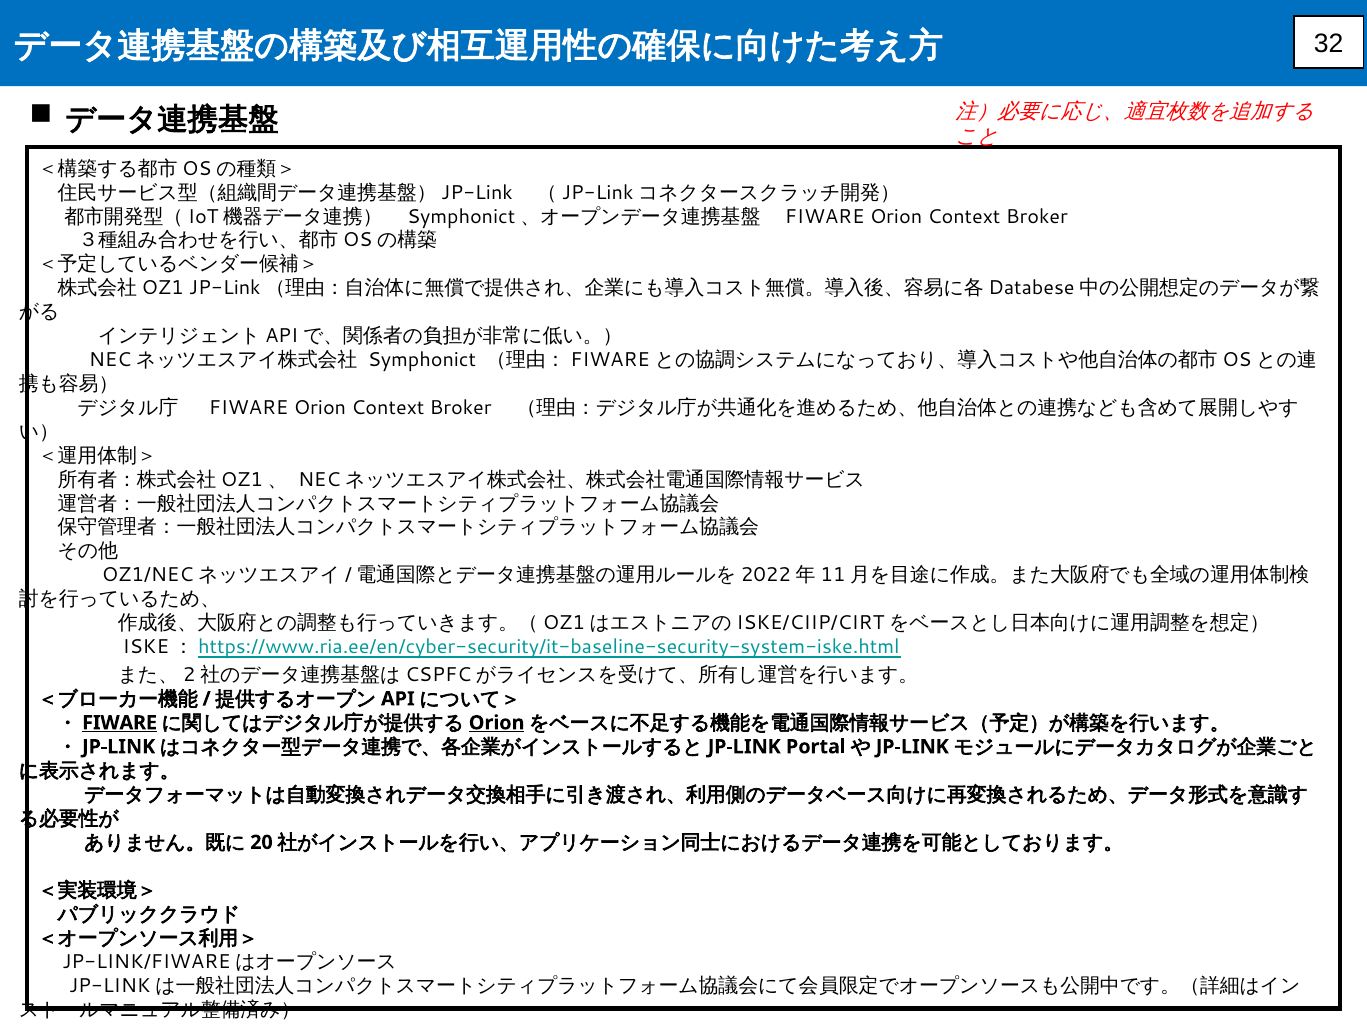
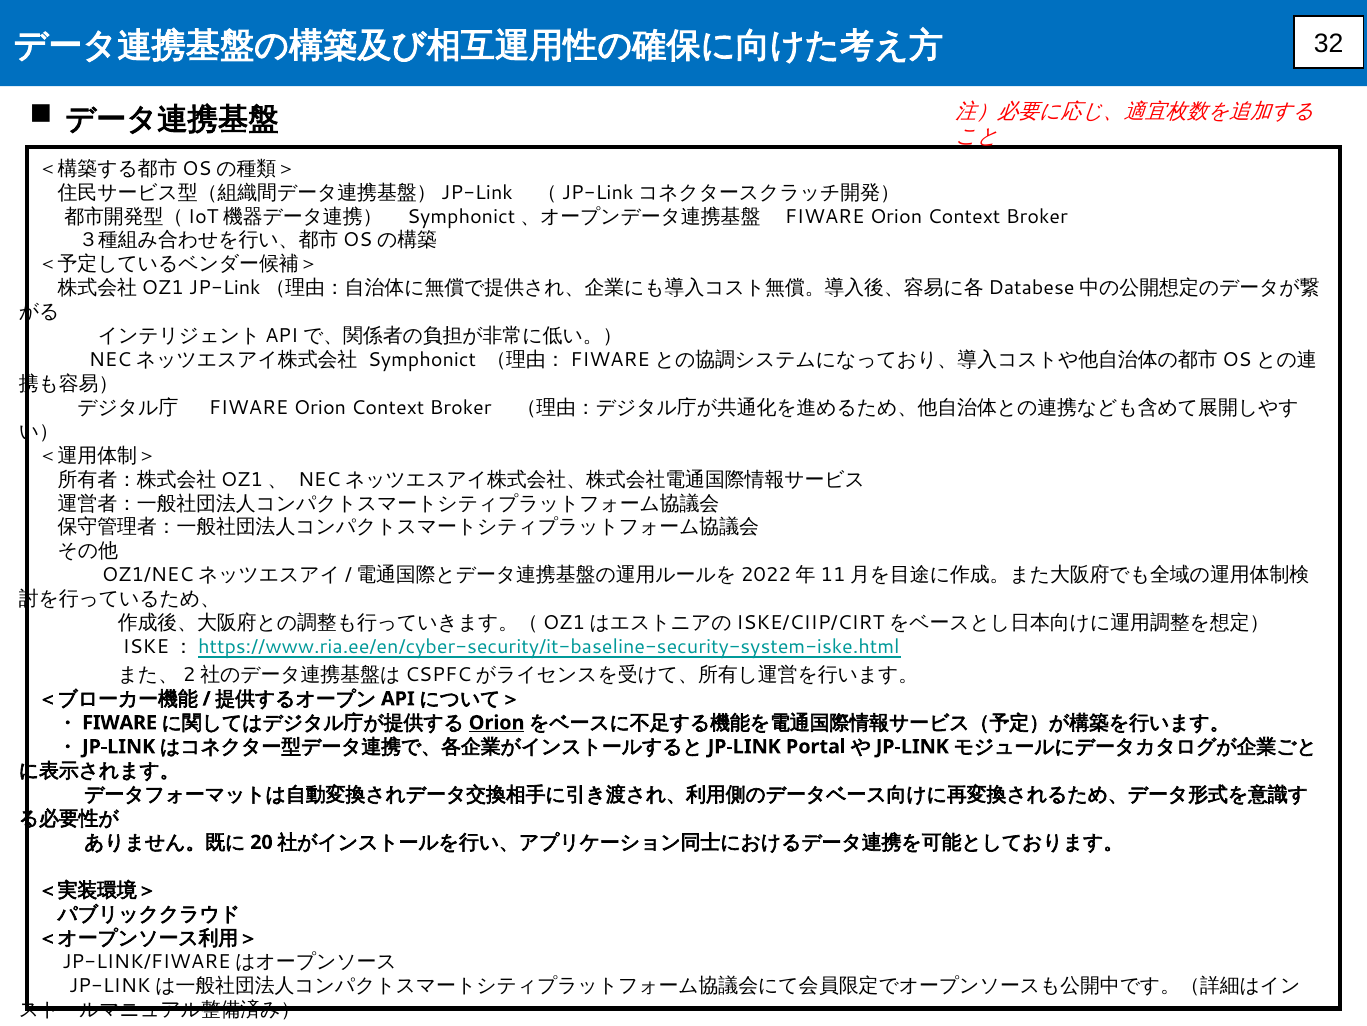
FIWARE underline: present -> none (120, 722)
